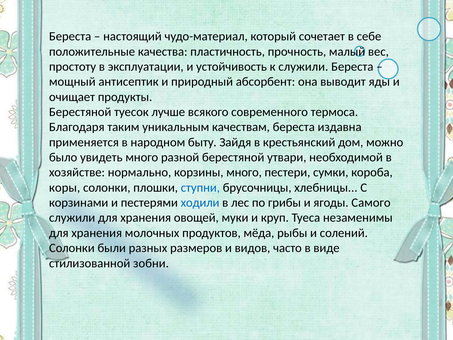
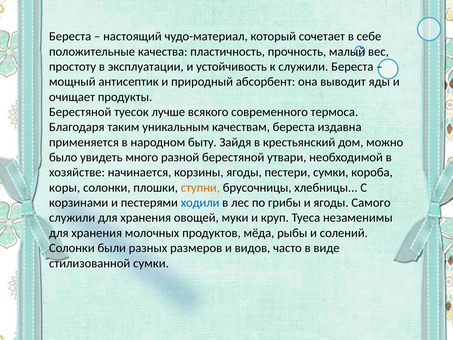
нормально: нормально -> начинается (140, 172)
корзины много: много -> ягоды (244, 172)
ступни colour: blue -> orange (200, 187)
стилизованной зобни: зобни -> сумки (151, 263)
